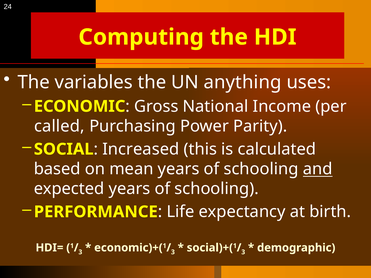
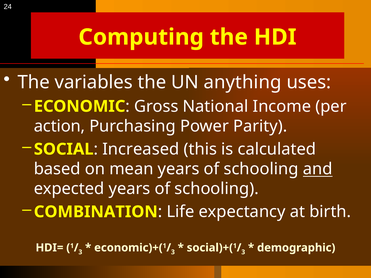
called: called -> action (59, 126)
PERFORMANCE: PERFORMANCE -> COMBINATION (96, 212)
